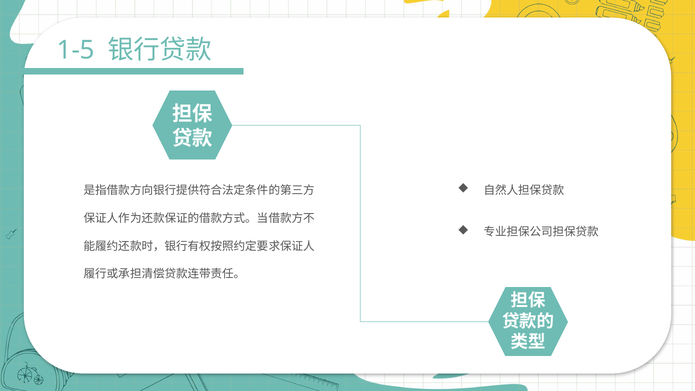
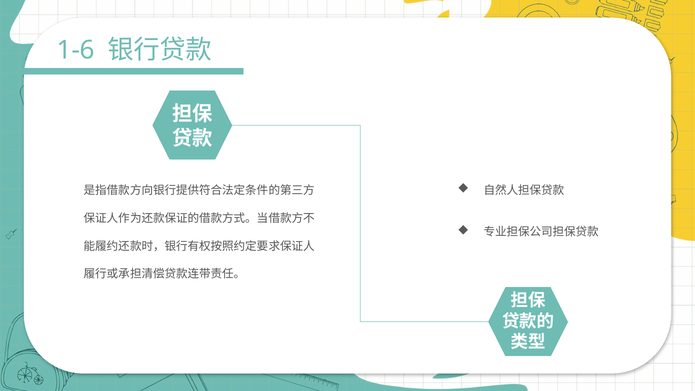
1-5: 1-5 -> 1-6 (76, 50)
